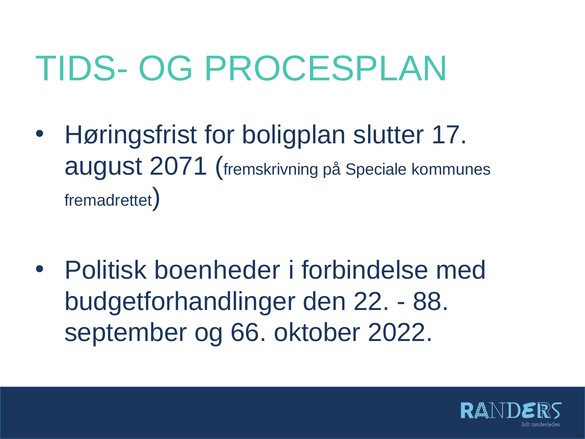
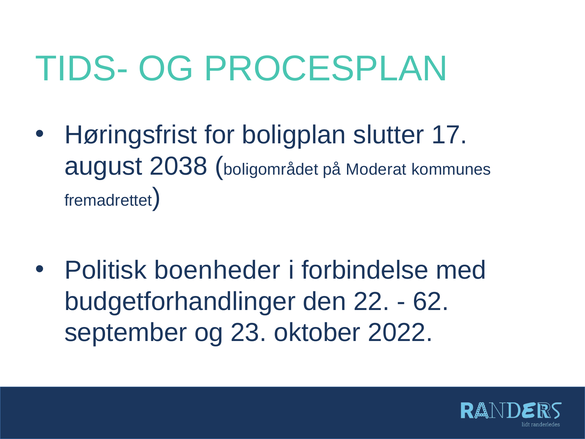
2071: 2071 -> 2038 (179, 166)
fremskrivning: fremskrivning -> boligområdet (271, 169)
Speciale: Speciale -> Moderat (376, 169)
88: 88 -> 62 (431, 301)
66: 66 -> 23 (249, 332)
